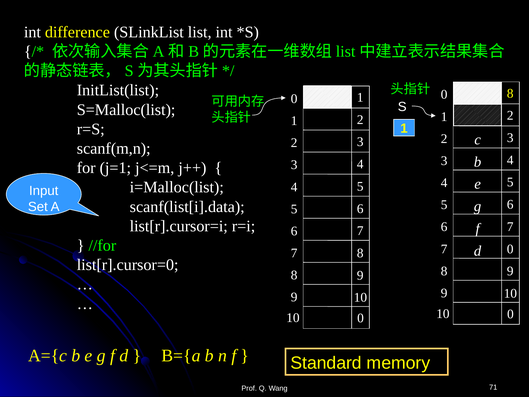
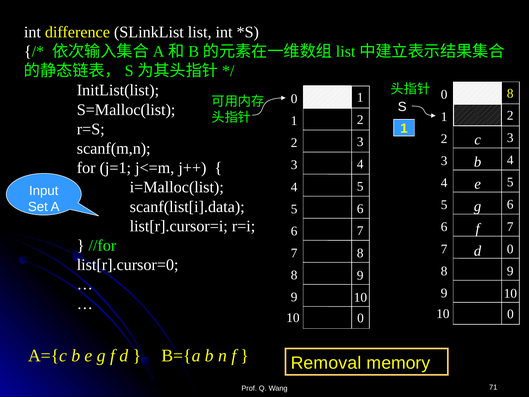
Standard: Standard -> Removal (326, 363)
